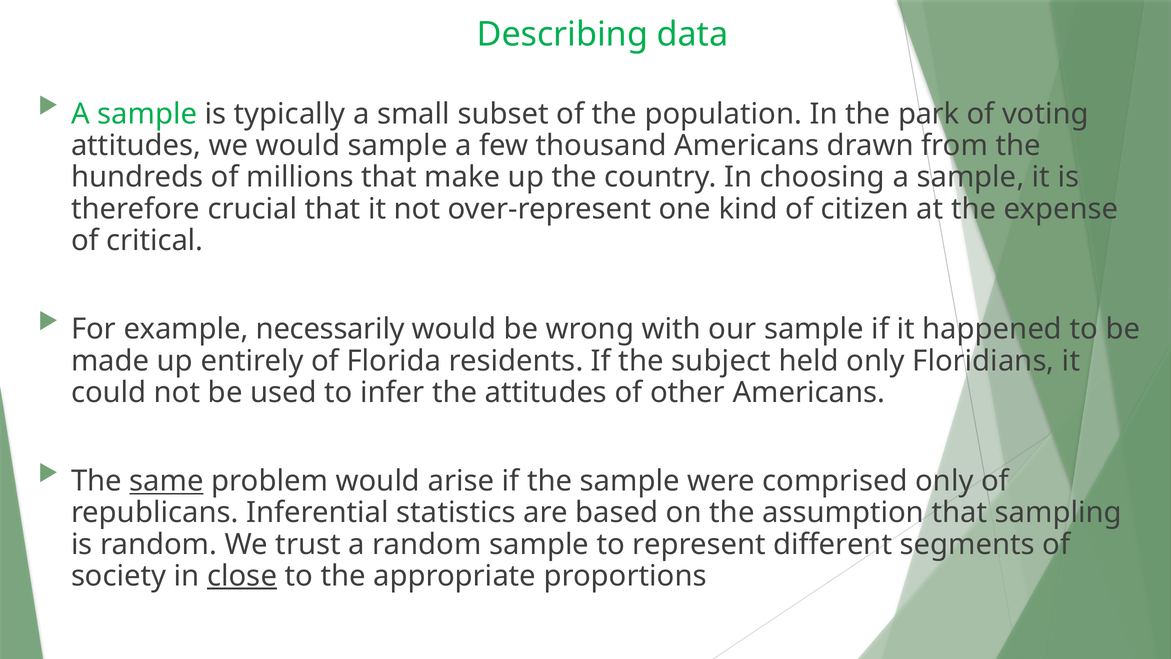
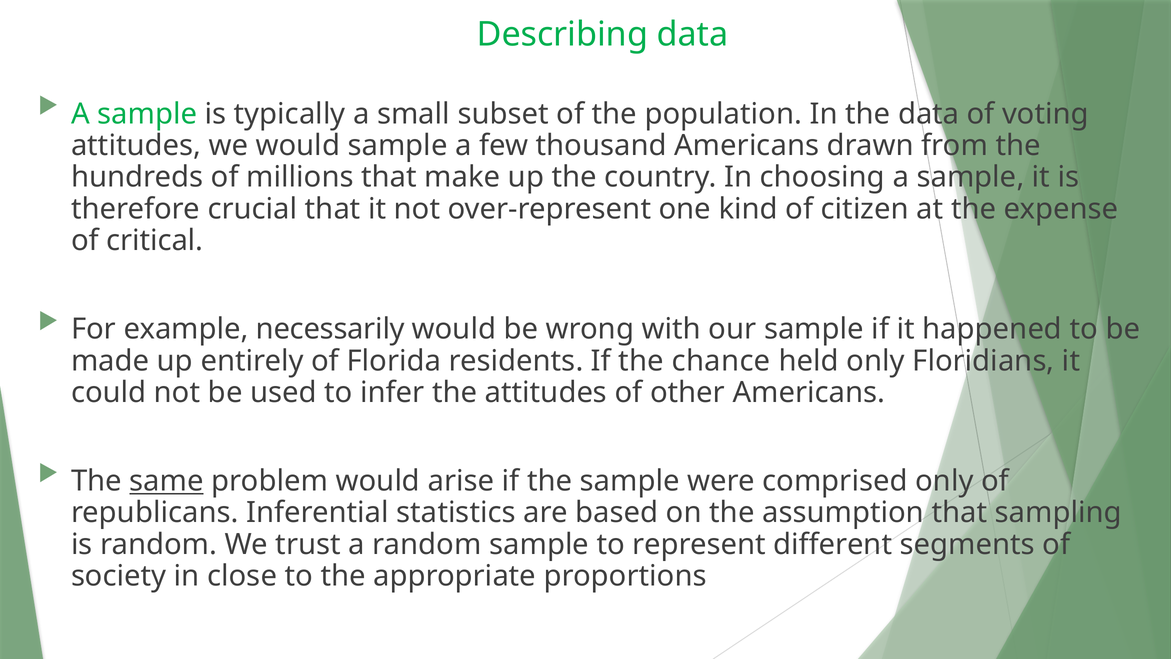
the park: park -> data (929, 114)
subject: subject -> chance (721, 361)
close underline: present -> none (242, 576)
